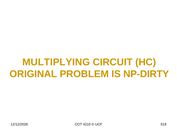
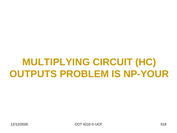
ORIGINAL: ORIGINAL -> OUTPUTS (33, 74)
NP-DIRTY: NP-DIRTY -> NP-YOUR (146, 74)
